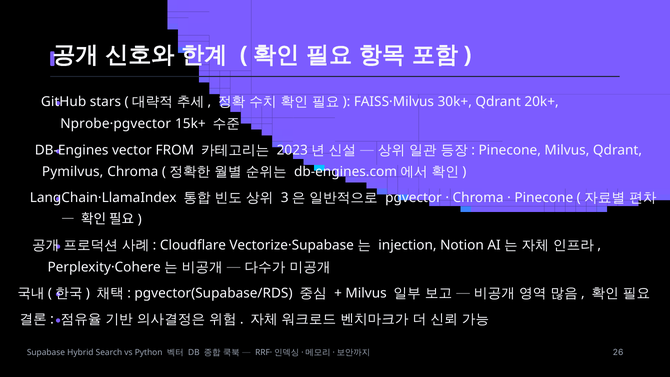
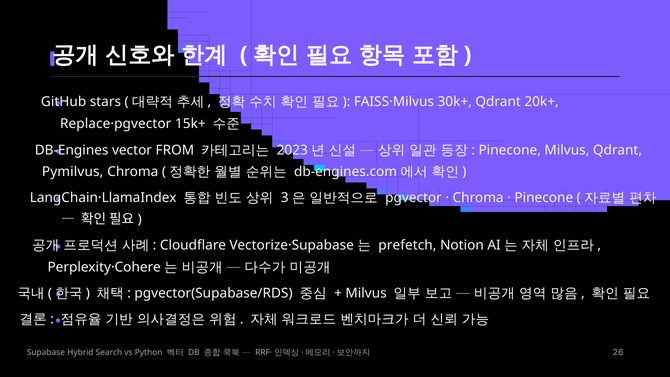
Nprobe·pgvector: Nprobe·pgvector -> Replace·pgvector (116, 124)
injection: injection -> prefetch (407, 245)
